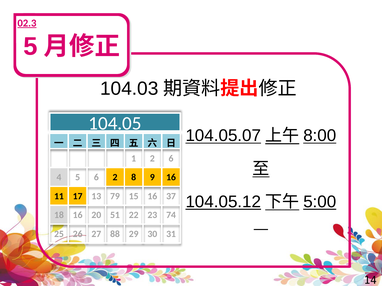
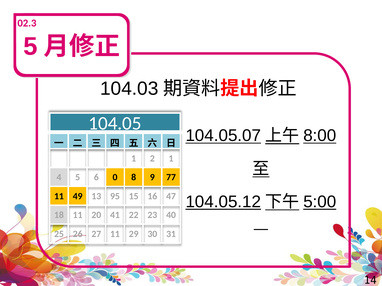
02.3 underline: present -> none (27, 23)
2 6: 6 -> 1 (171, 159)
6 2: 2 -> 0 (115, 178)
9 16: 16 -> 77 (171, 178)
17: 17 -> 49 (78, 196)
79: 79 -> 95 (115, 196)
37: 37 -> 47 (171, 196)
18 16: 16 -> 11 (78, 215)
51: 51 -> 41 (115, 215)
74: 74 -> 40 (171, 215)
27 88: 88 -> 11 (115, 234)
